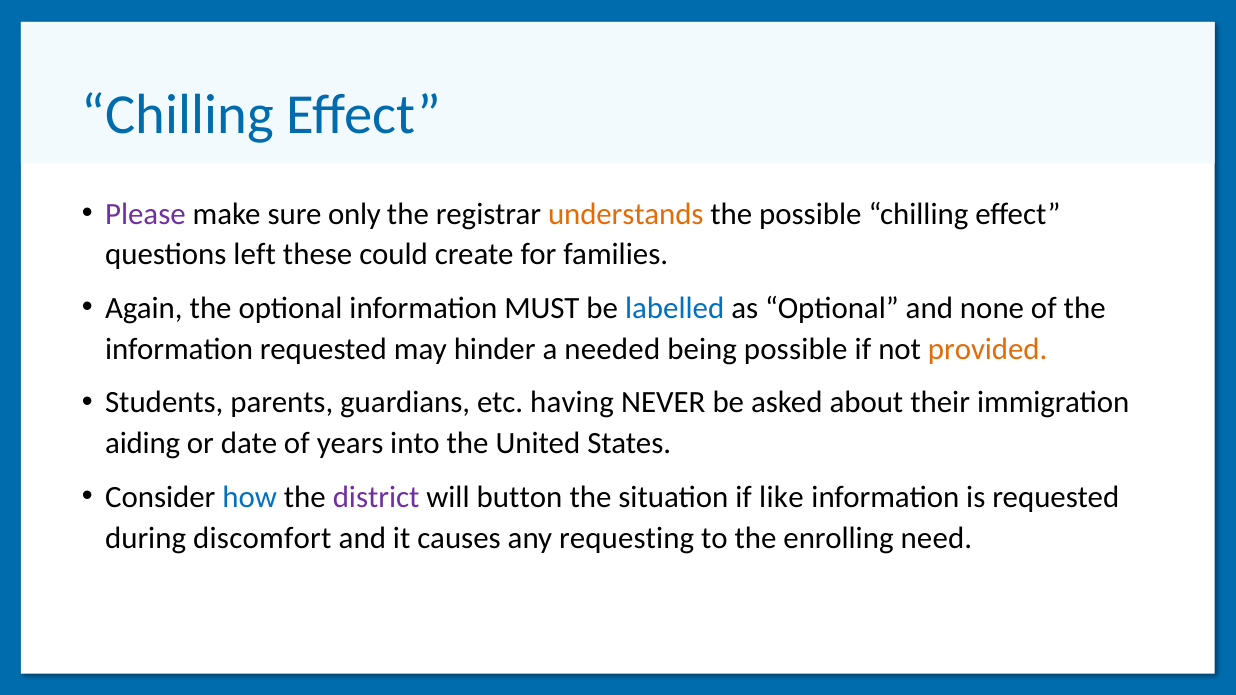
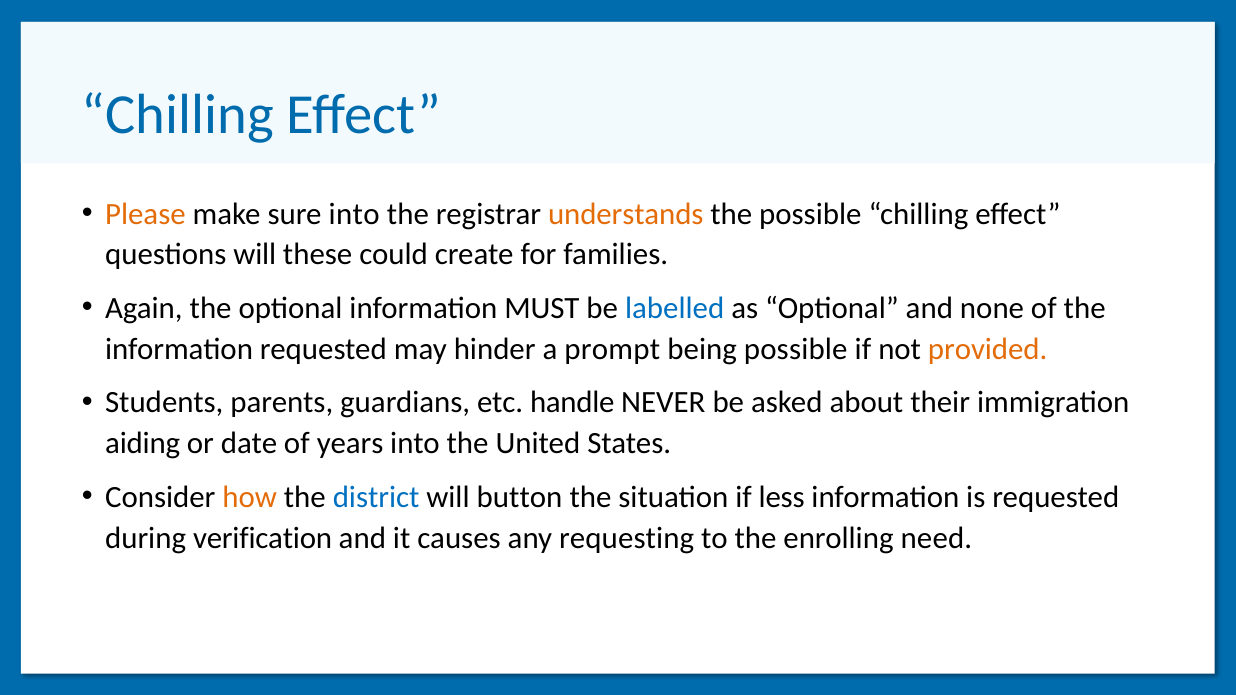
Please colour: purple -> orange (145, 214)
sure only: only -> into (354, 214)
questions left: left -> will (255, 255)
needed: needed -> prompt (612, 349)
having: having -> handle (572, 403)
how colour: blue -> orange (250, 497)
district colour: purple -> blue (376, 497)
like: like -> less (782, 497)
discomfort: discomfort -> verification (263, 538)
